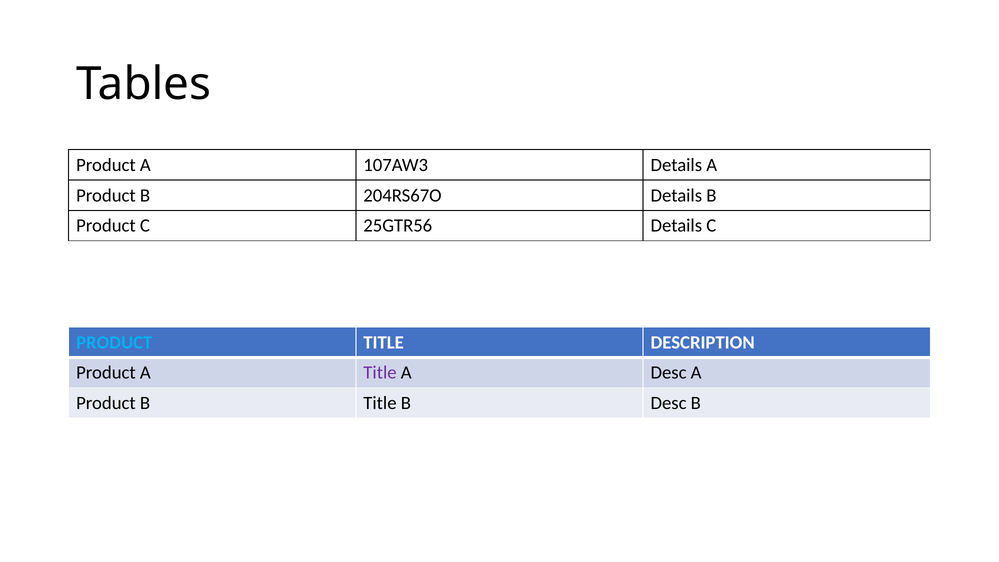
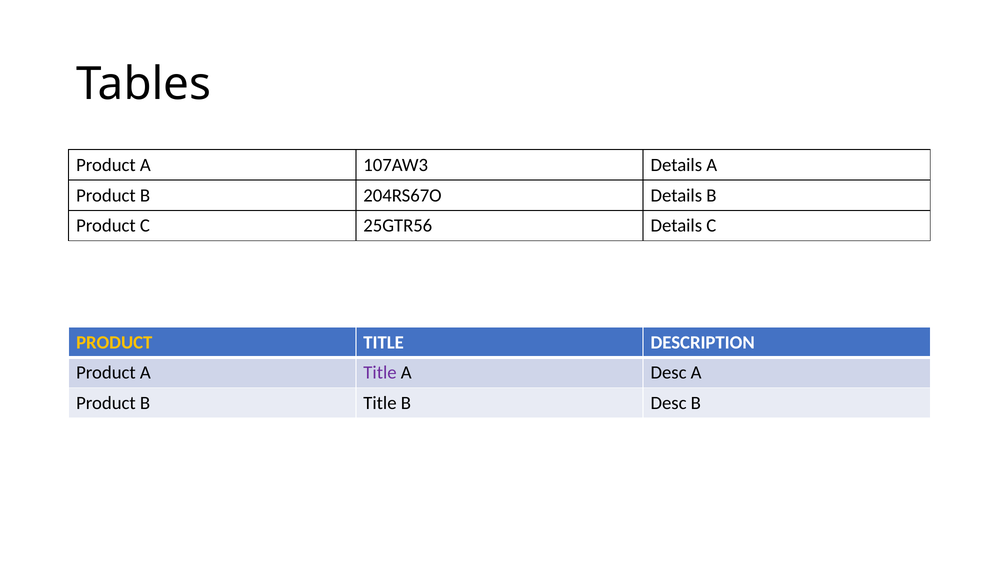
PRODUCT colour: light blue -> yellow (114, 342)
